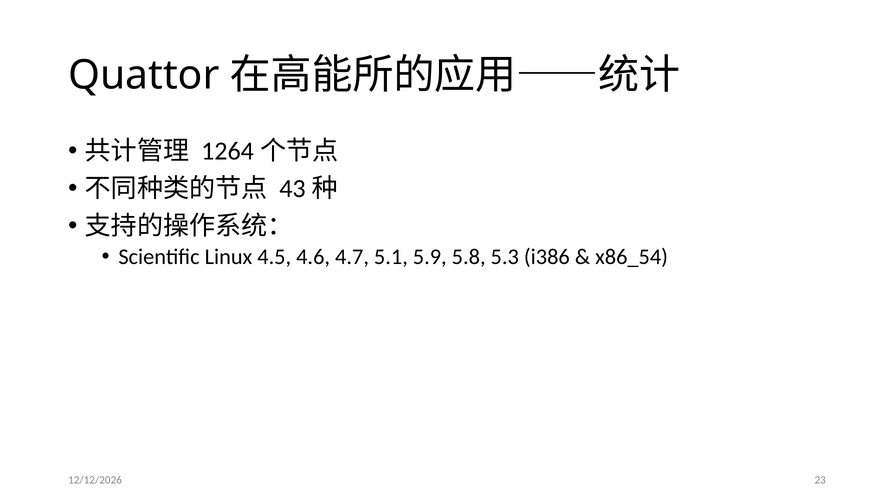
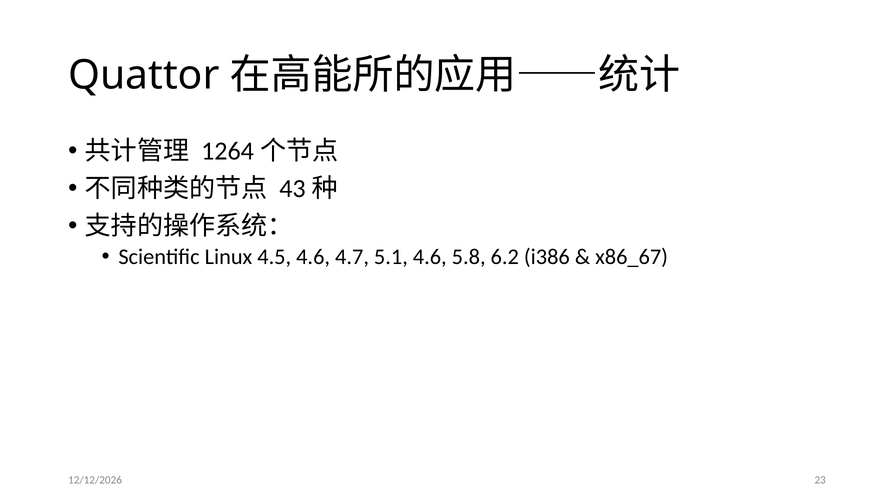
5.1 5.9: 5.9 -> 4.6 (430, 257)
5.3: 5.3 -> 6.2 (505, 257)
x86_54: x86_54 -> x86_67 (632, 257)
